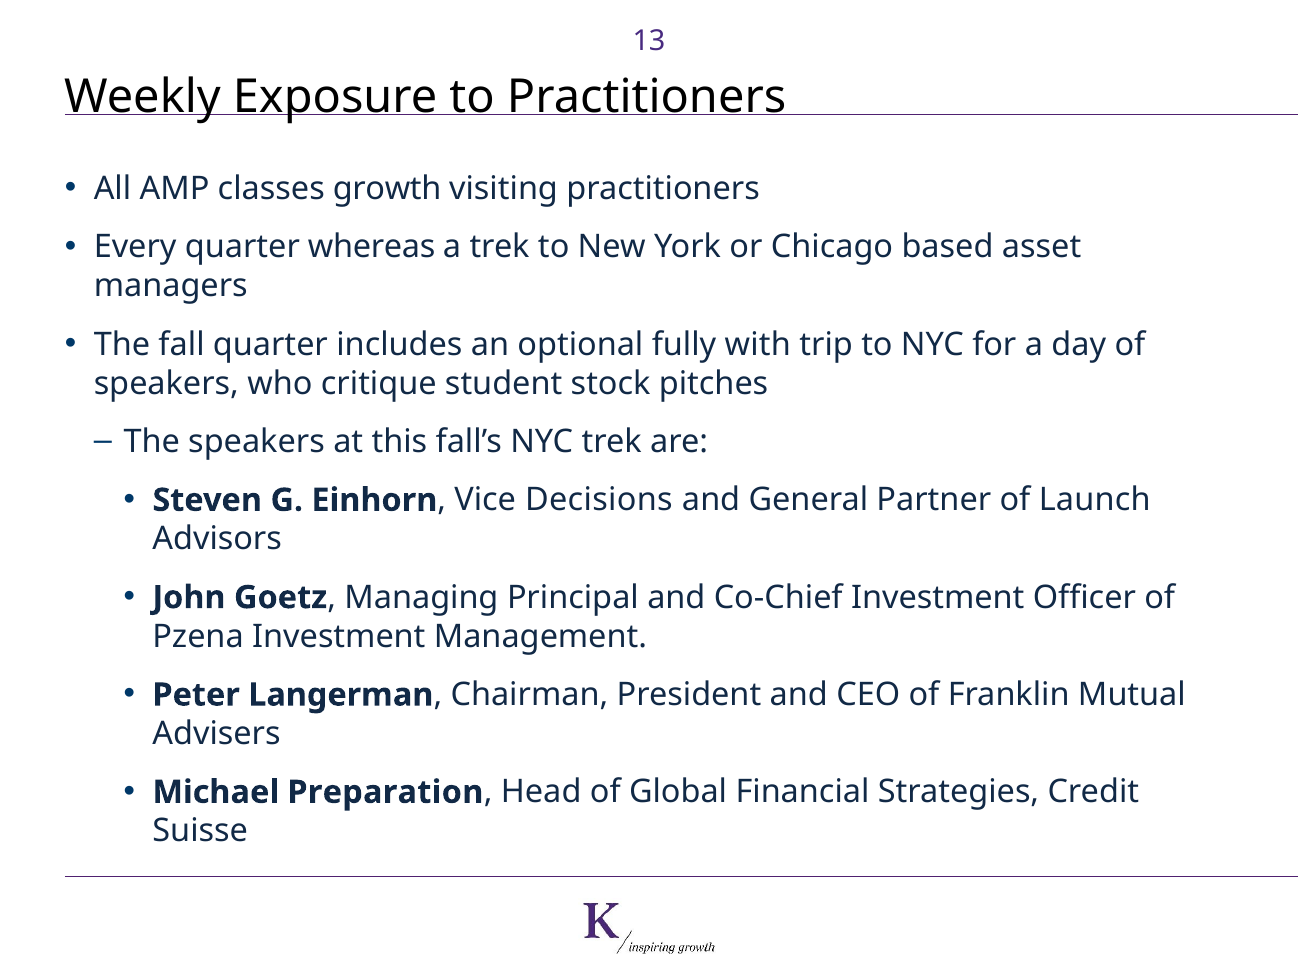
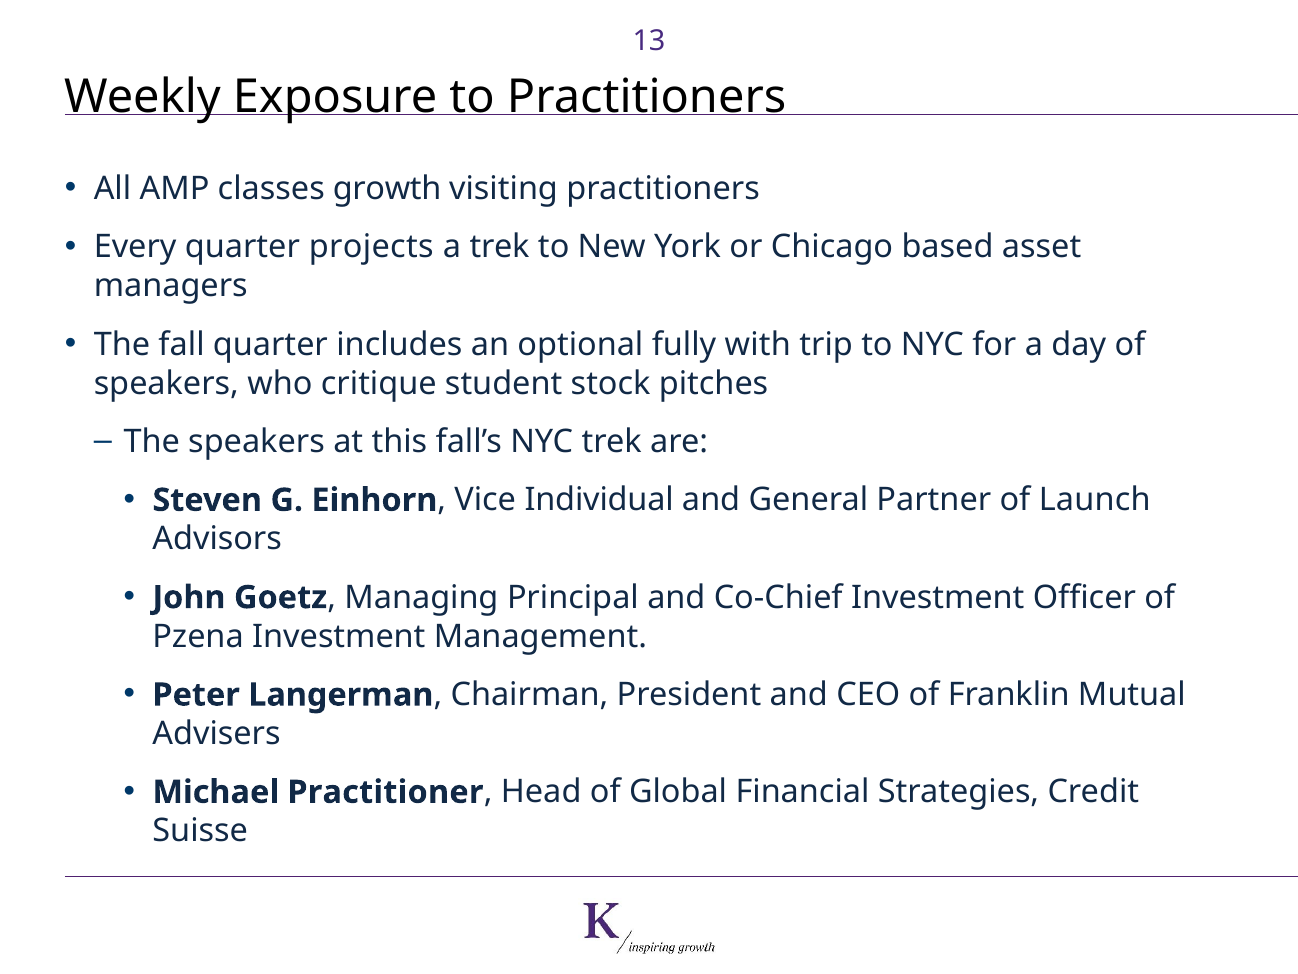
whereas: whereas -> projects (371, 247)
Decisions: Decisions -> Individual (599, 500)
Preparation: Preparation -> Practitioner (385, 792)
